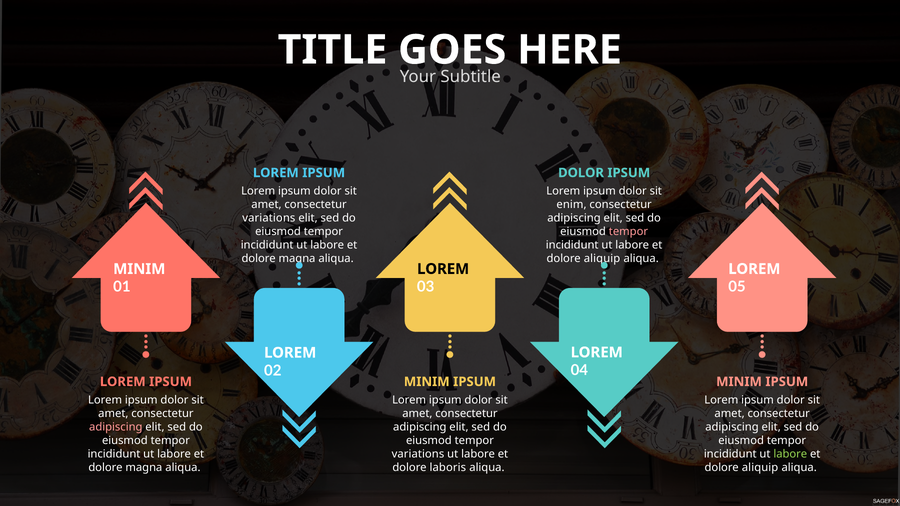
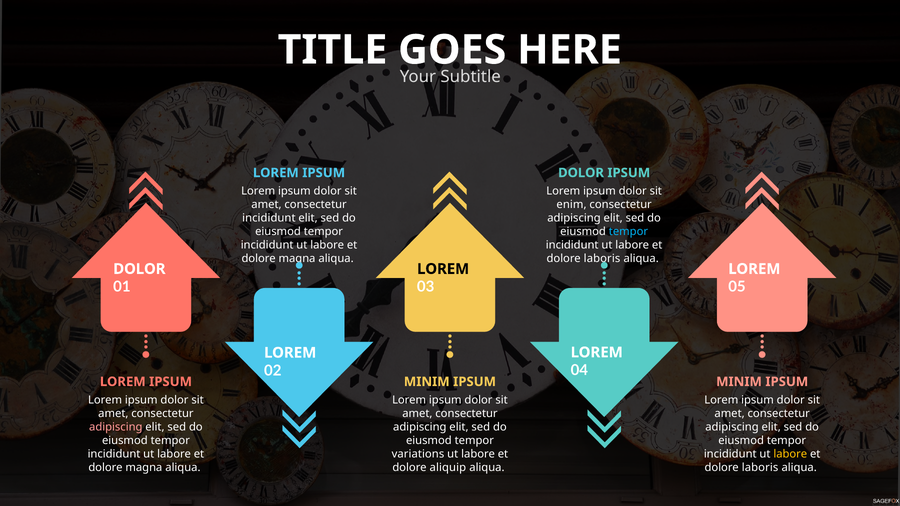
variations: variations -> incididunt (269, 218)
tempor colour: pink -> light blue (628, 232)
aliquip: aliquip -> laboris (602, 259)
MINIM: MINIM -> DOLOR (139, 269)
labore colour: light green -> yellow (790, 454)
laboris: laboris -> aliquip (448, 468)
aliquip: aliquip -> laboris (760, 468)
